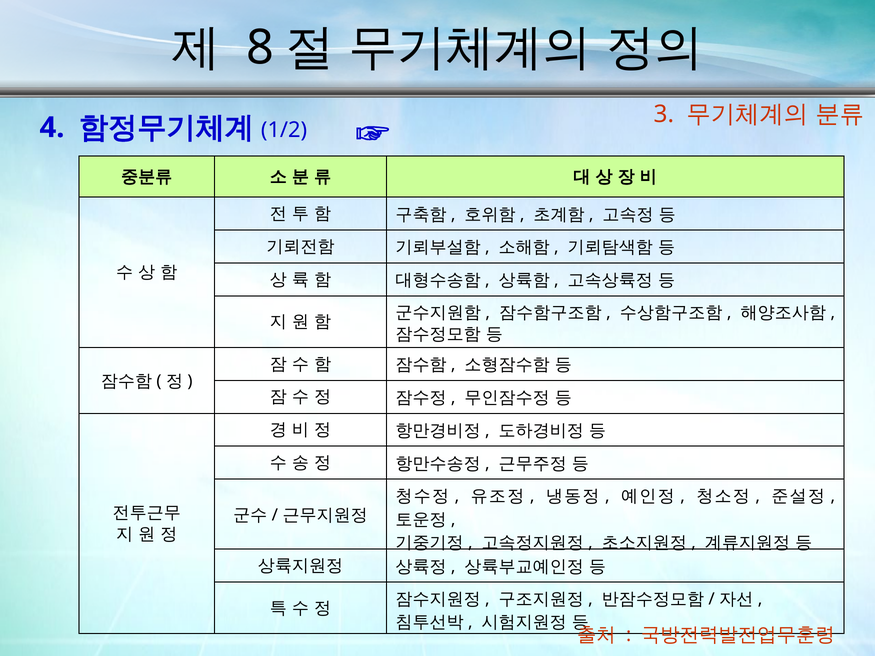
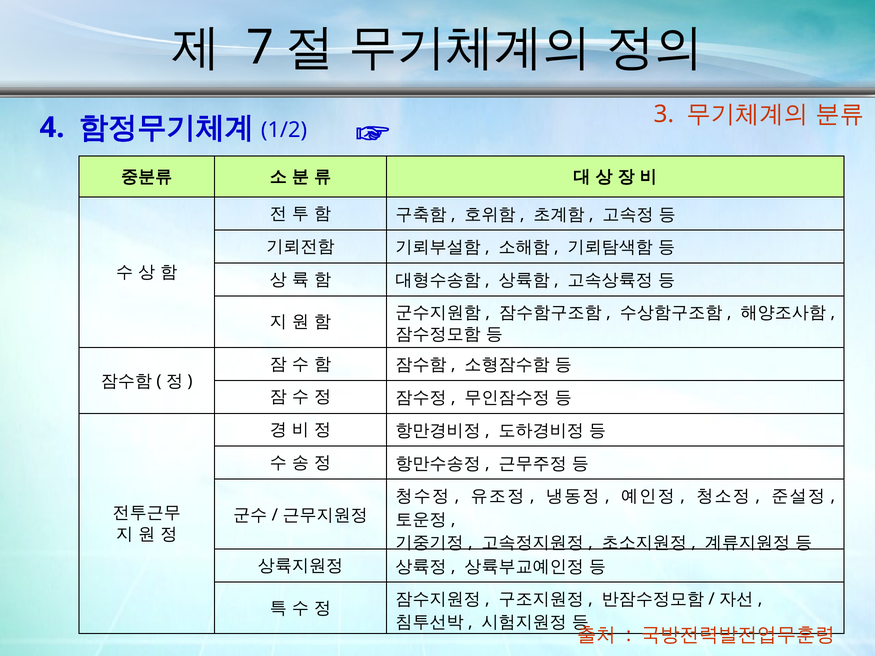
8: 8 -> 7 (260, 48)
